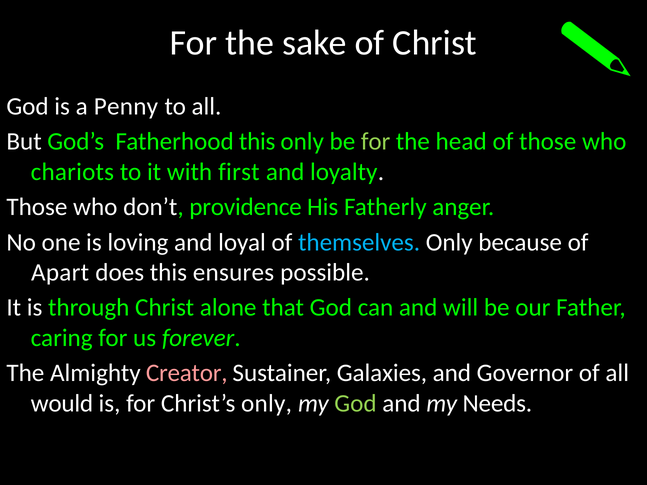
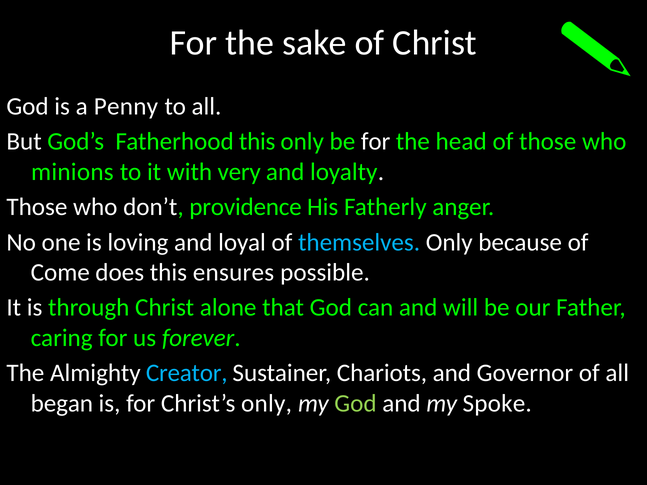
for colour: light green -> white (376, 142)
chariots: chariots -> minions (72, 172)
first: first -> very (239, 172)
Apart: Apart -> Come (60, 273)
Creator colour: pink -> light blue (187, 373)
Galaxies: Galaxies -> Chariots (382, 373)
would: would -> began (62, 403)
Needs: Needs -> Spoke (497, 403)
